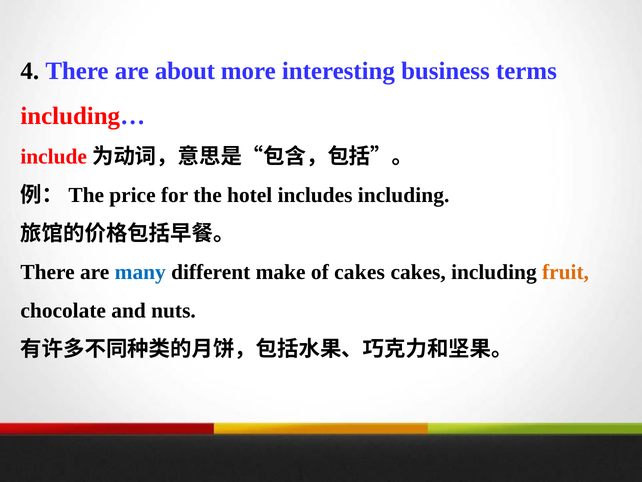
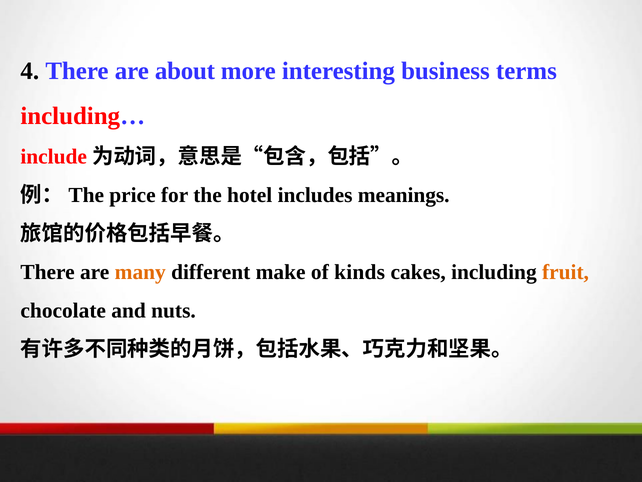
includes including: including -> meanings (404, 195)
many colour: blue -> orange (140, 272)
of cakes: cakes -> kinds (360, 272)
